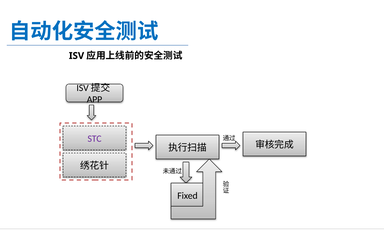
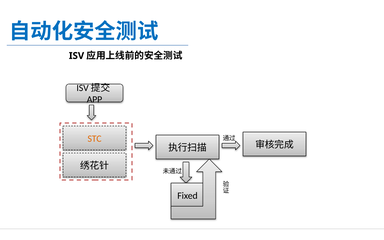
STC colour: purple -> orange (95, 139)
